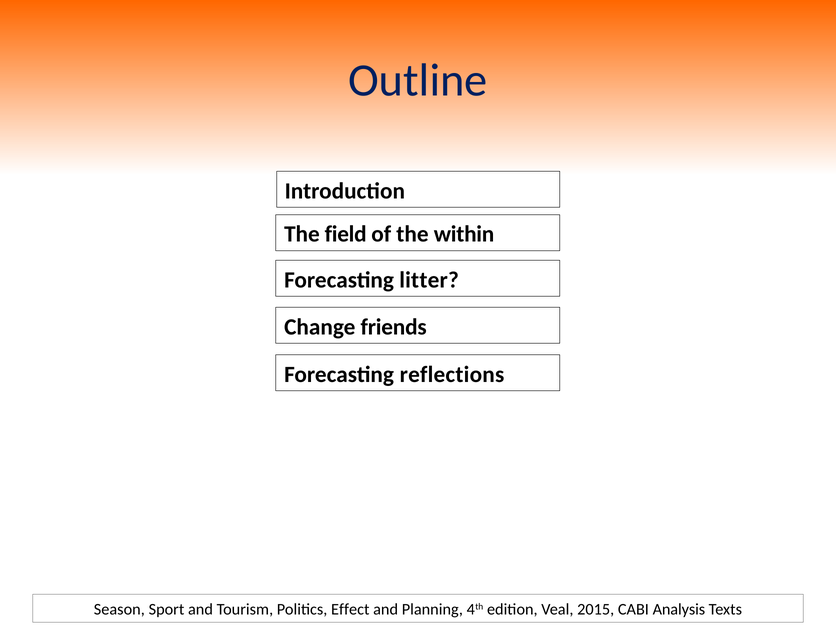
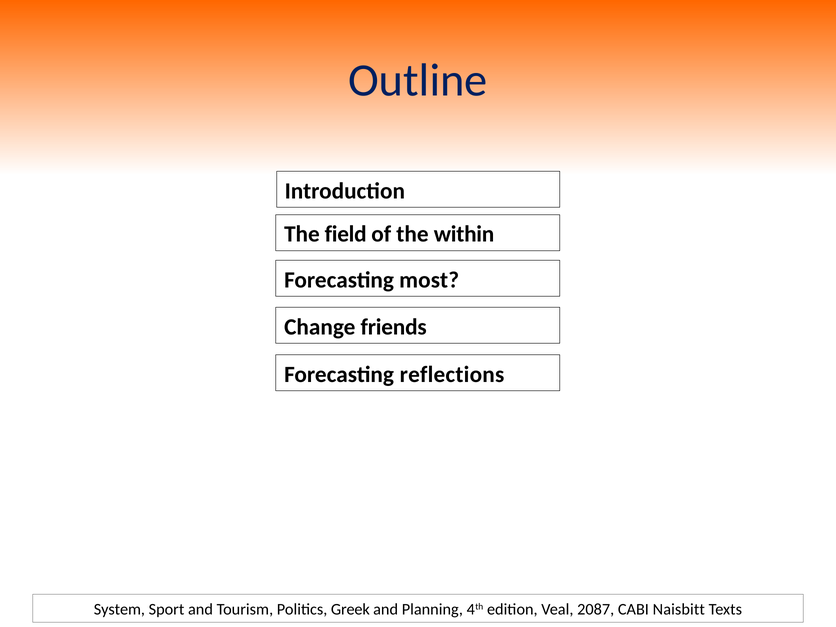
litter: litter -> most (429, 280)
Season: Season -> System (119, 609)
Effect: Effect -> Greek (350, 609)
2015: 2015 -> 2087 (596, 609)
Analysis: Analysis -> Naisbitt (679, 609)
